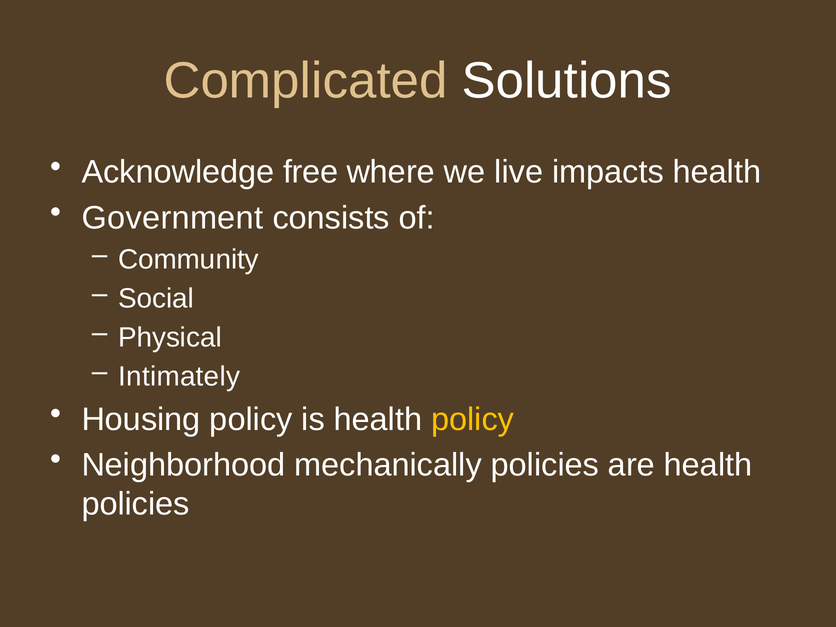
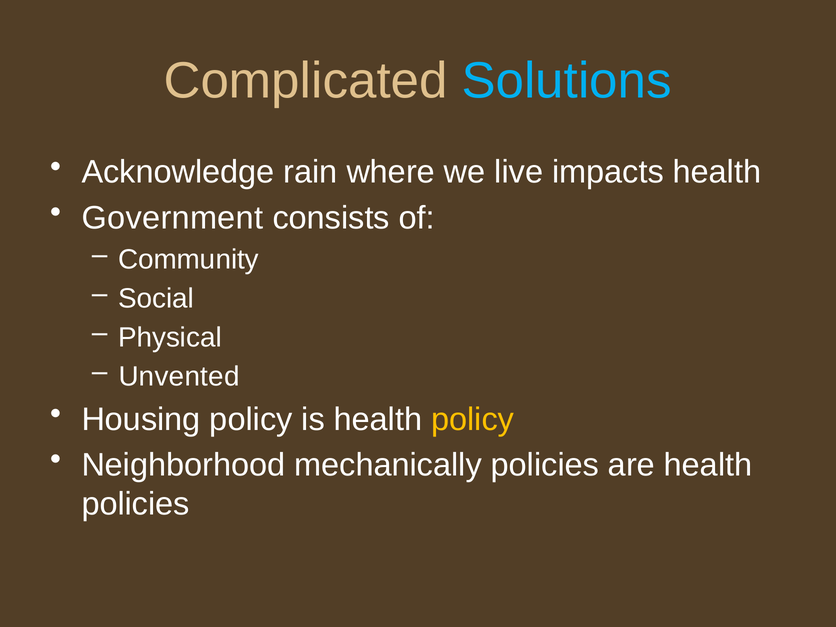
Solutions colour: white -> light blue (567, 81)
free: free -> rain (310, 172)
Intimately: Intimately -> Unvented (179, 376)
